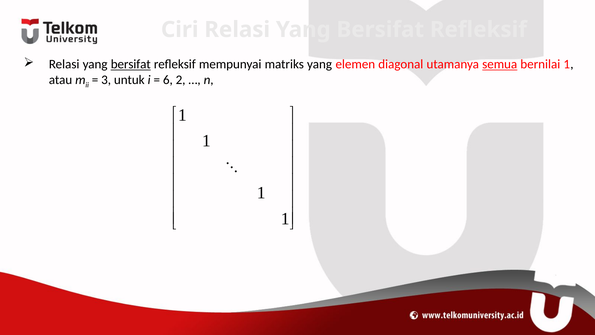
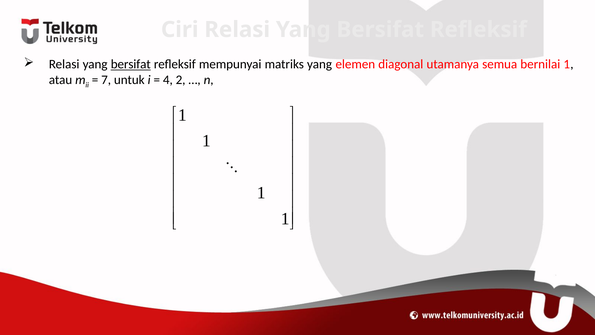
semua underline: present -> none (500, 64)
3: 3 -> 7 (106, 80)
6: 6 -> 4 (168, 80)
